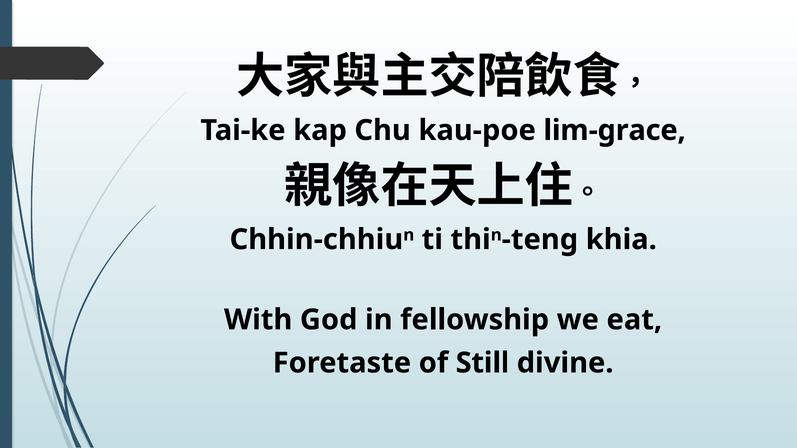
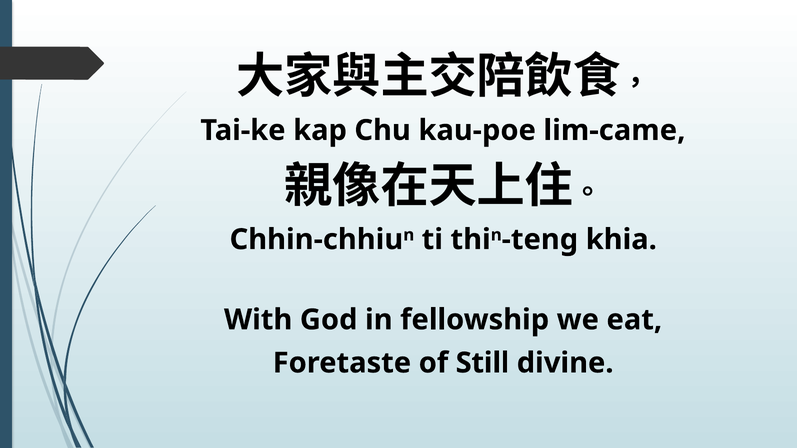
lim-grace: lim-grace -> lim-came (614, 130)
